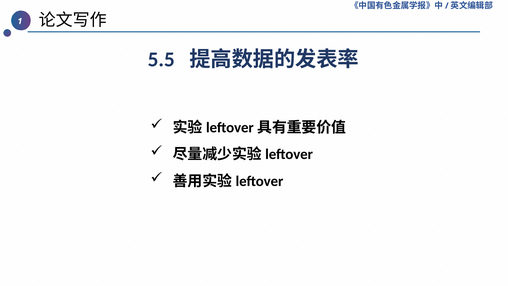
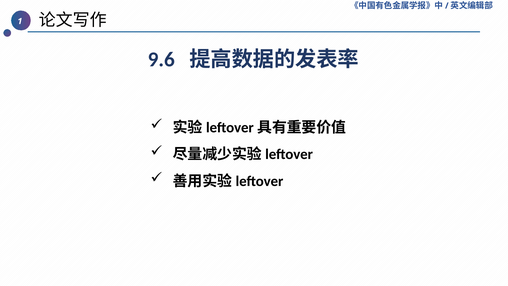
5.5: 5.5 -> 9.6 (161, 60)
